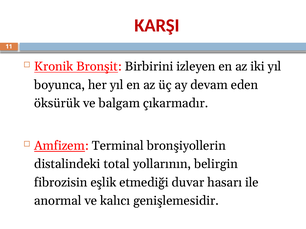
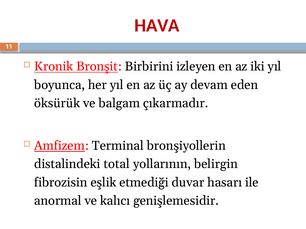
KARŞI: KARŞI -> HAVA (157, 26)
